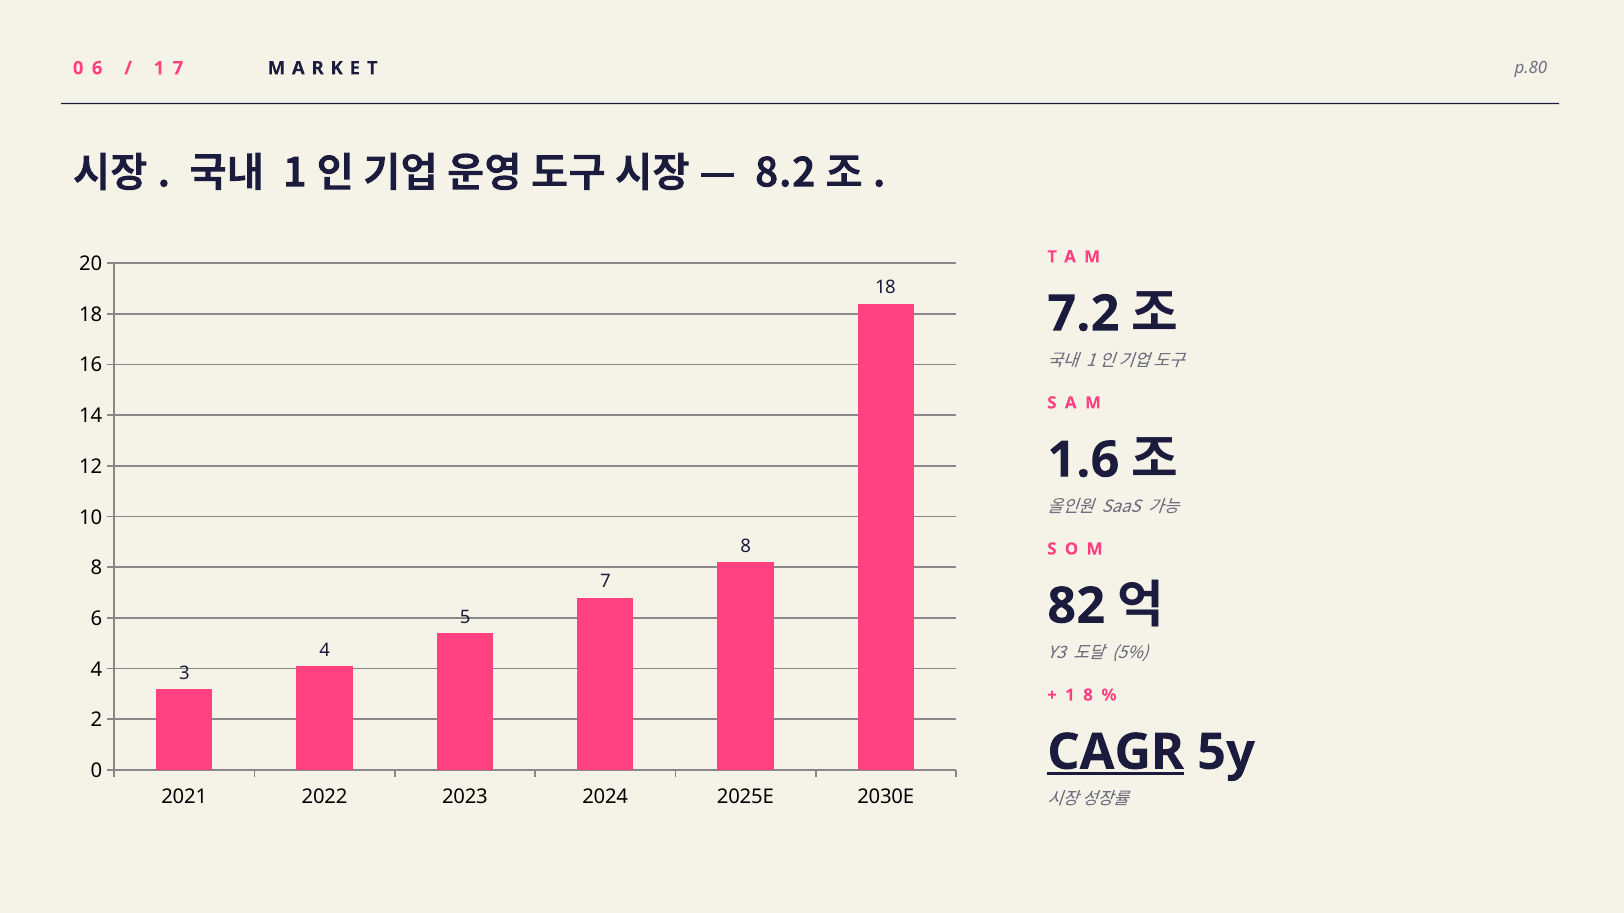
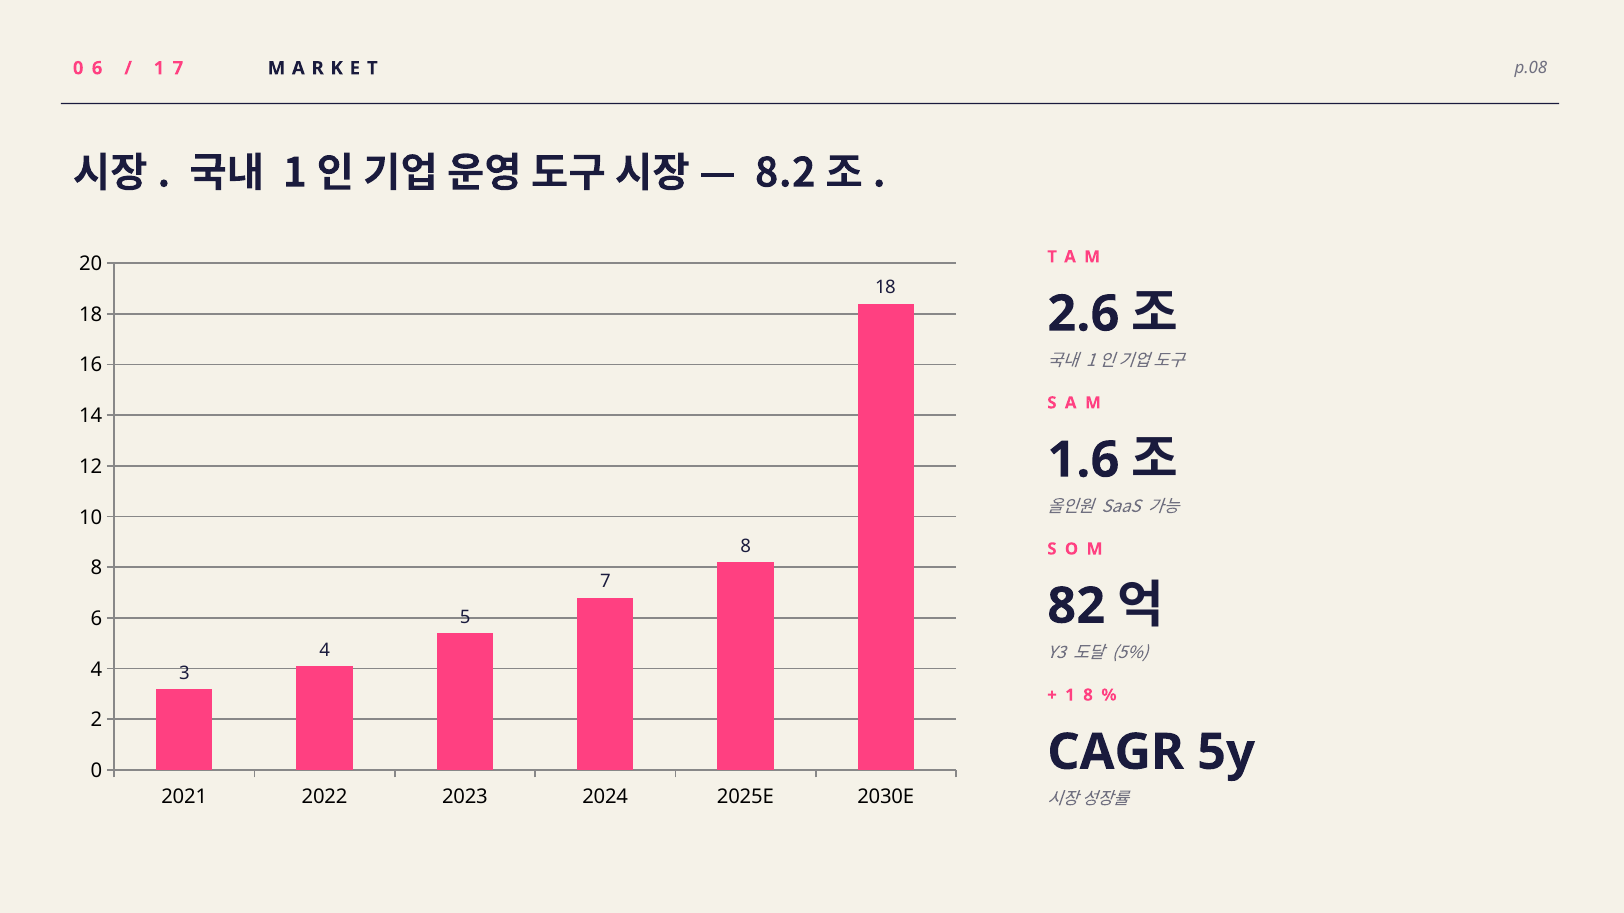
p.80: p.80 -> p.08 (1531, 68)
7.2: 7.2 -> 2.6 (1083, 314)
CAGR underline: present -> none (1116, 753)
